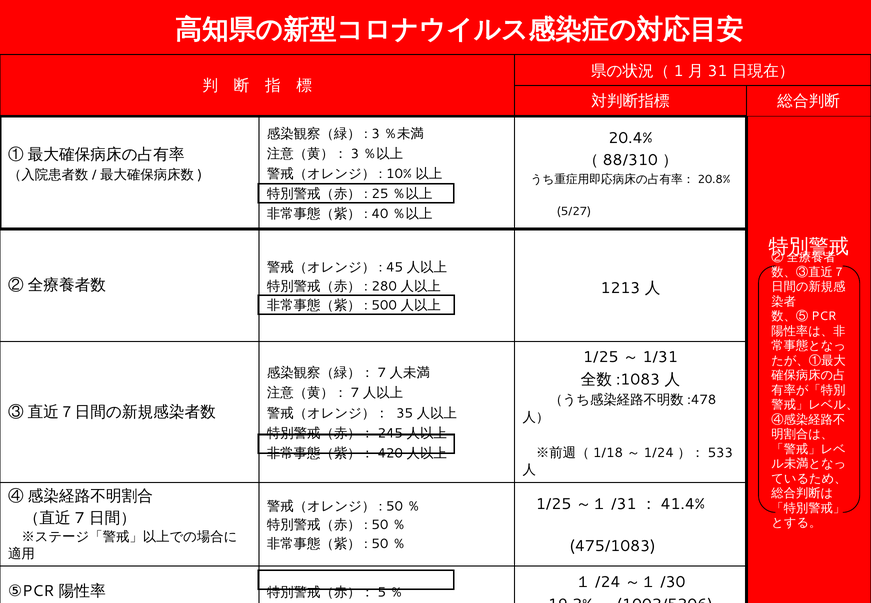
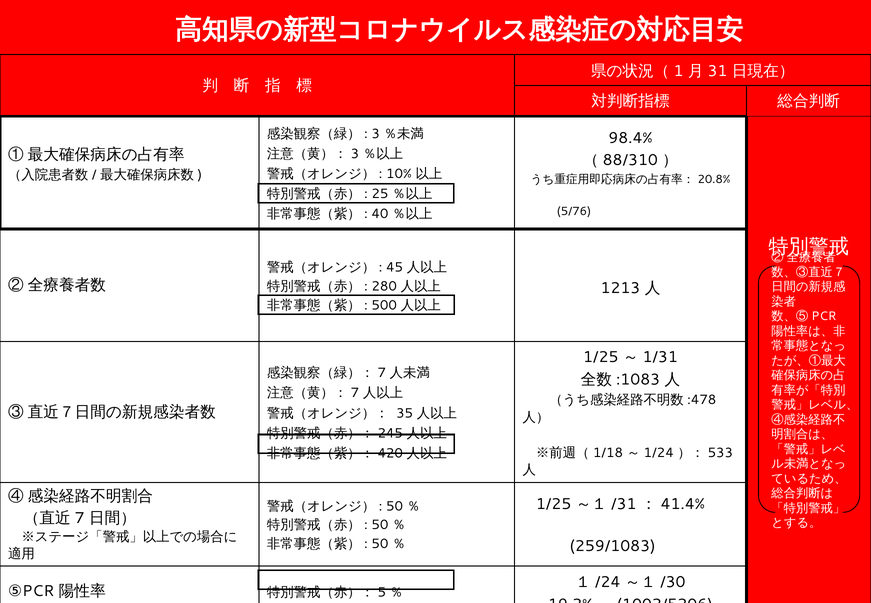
20.4%: 20.4% -> 98.4% (630, 138)
5/27: 5/27 -> 5/76 (574, 211)
475/1083: 475/1083 -> 259/1083 (613, 546)
